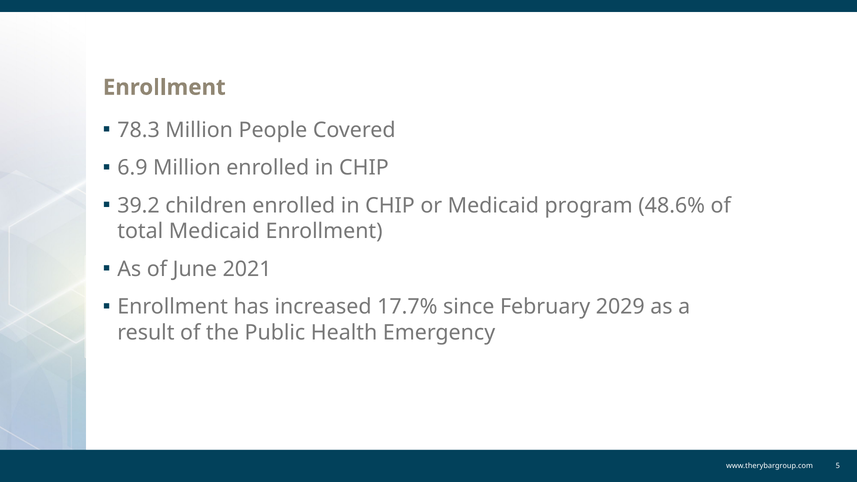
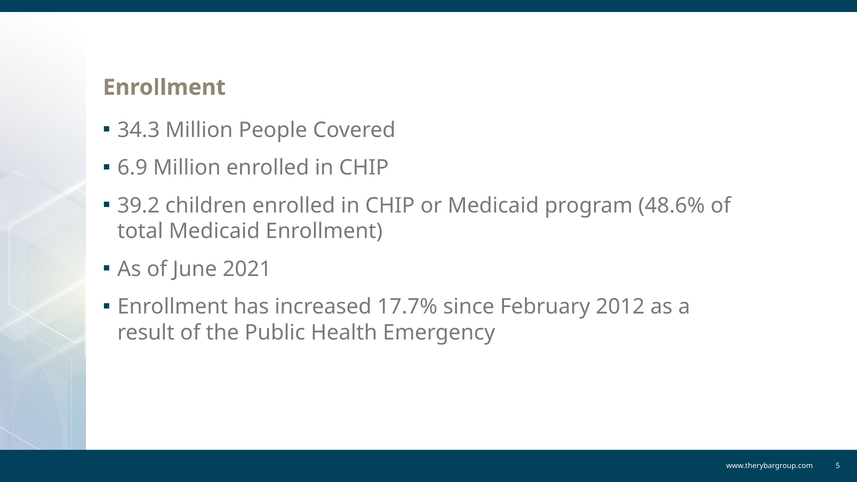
78.3: 78.3 -> 34.3 (139, 130)
2029: 2029 -> 2012 (620, 307)
